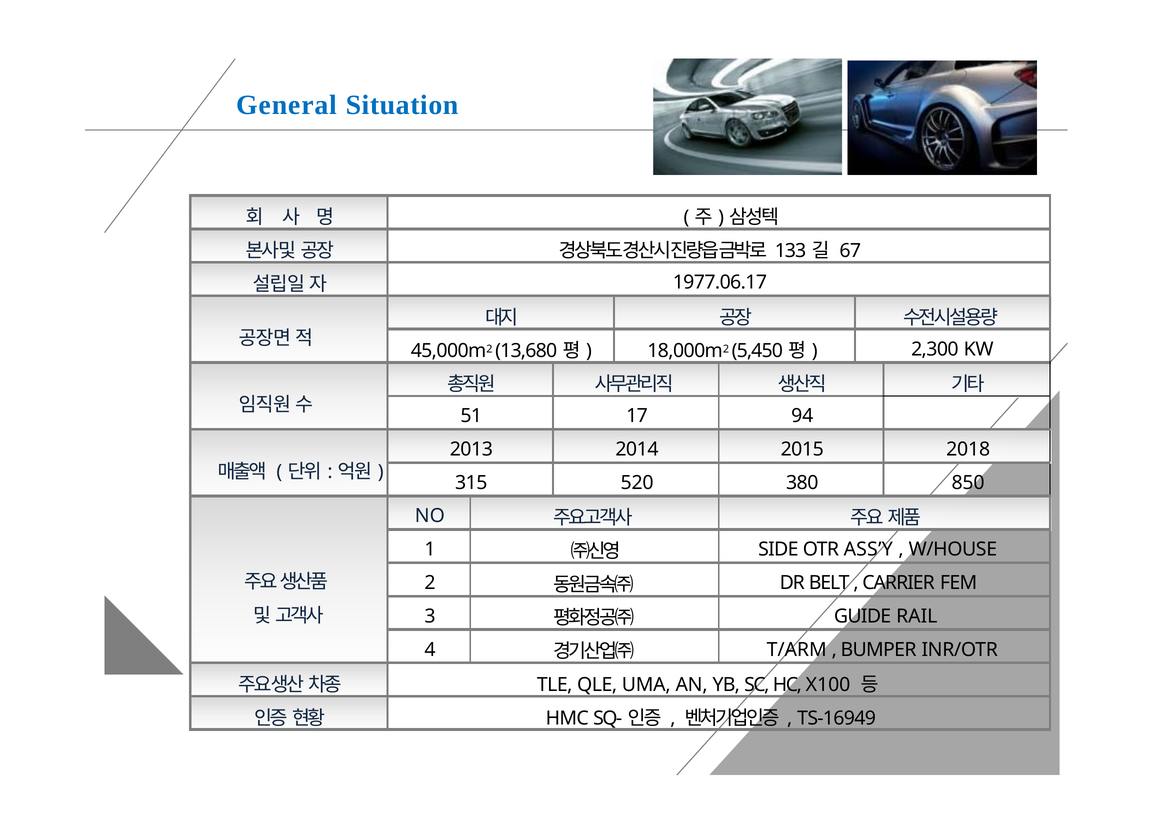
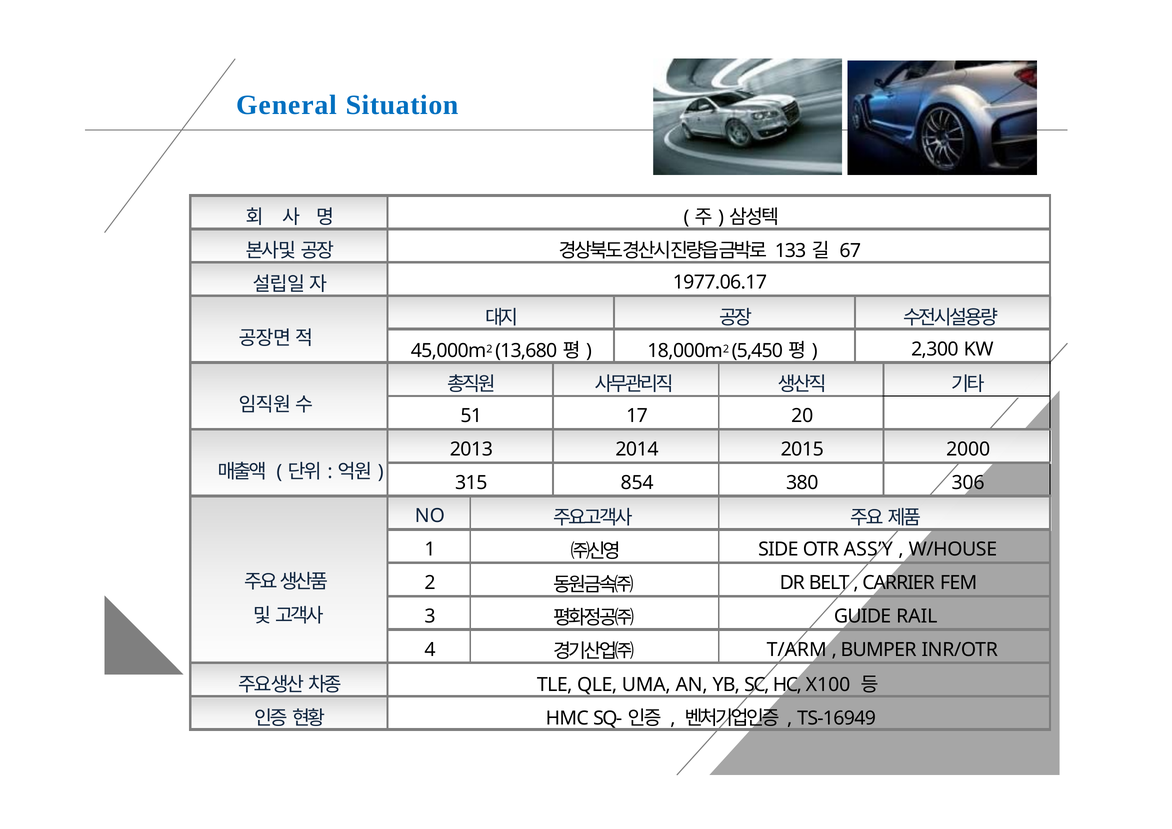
94: 94 -> 20 (802, 416)
2018: 2018 -> 2000 (968, 449)
520: 520 -> 854 (637, 483)
850: 850 -> 306 (968, 483)
